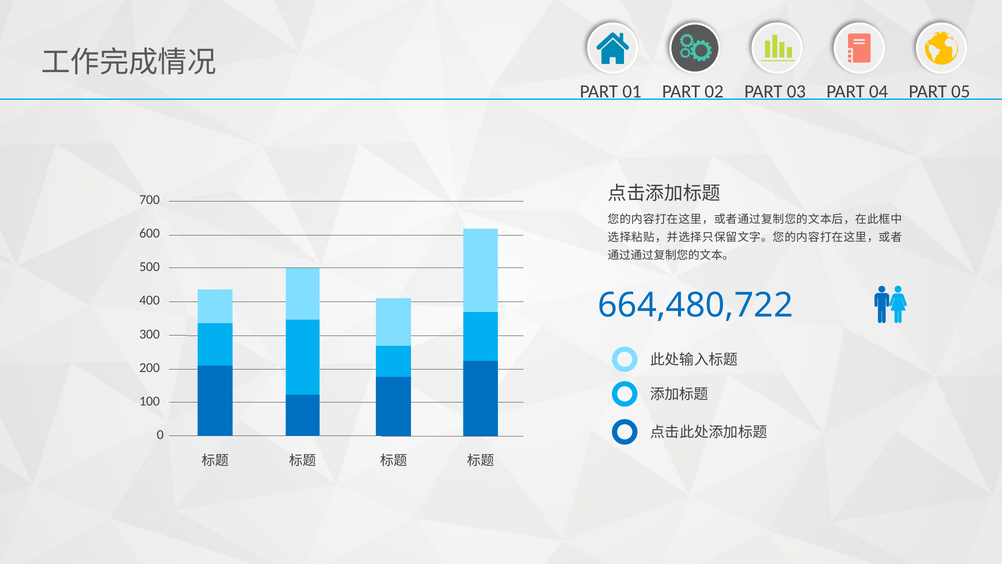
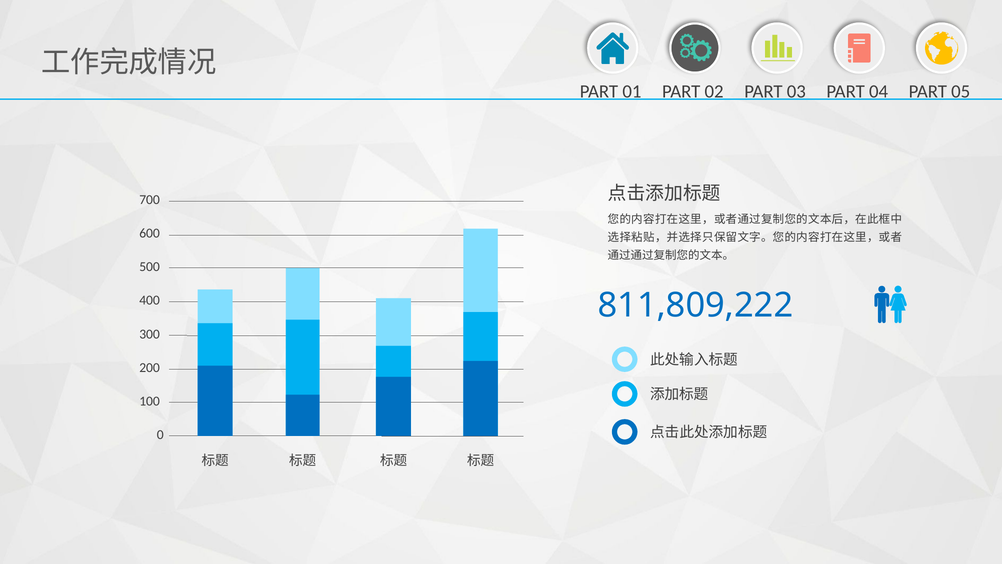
664,480,722: 664,480,722 -> 811,809,222 (695, 305)
